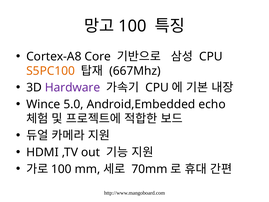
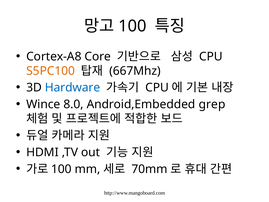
Hardware colour: purple -> blue (73, 88)
5.0: 5.0 -> 8.0 (73, 104)
echo: echo -> grep (212, 104)
